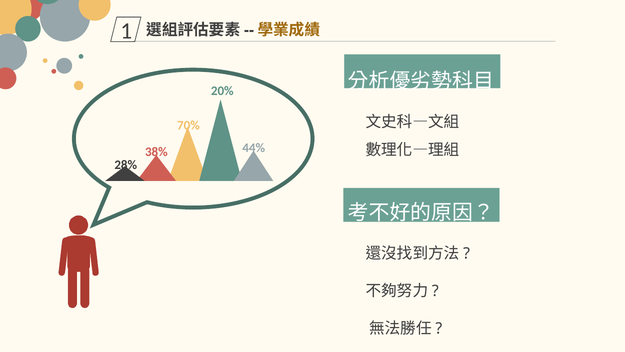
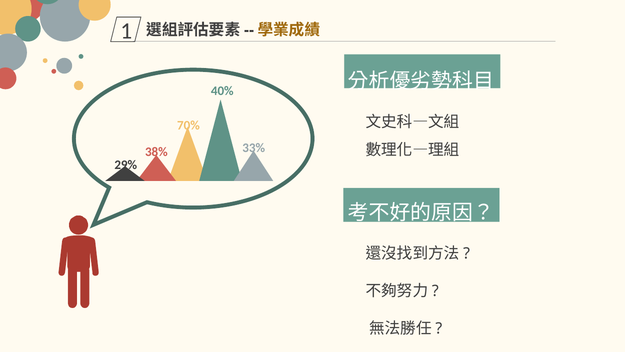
20%: 20% -> 40% (222, 91)
44%: 44% -> 33% (254, 148)
28%: 28% -> 29% (126, 165)
